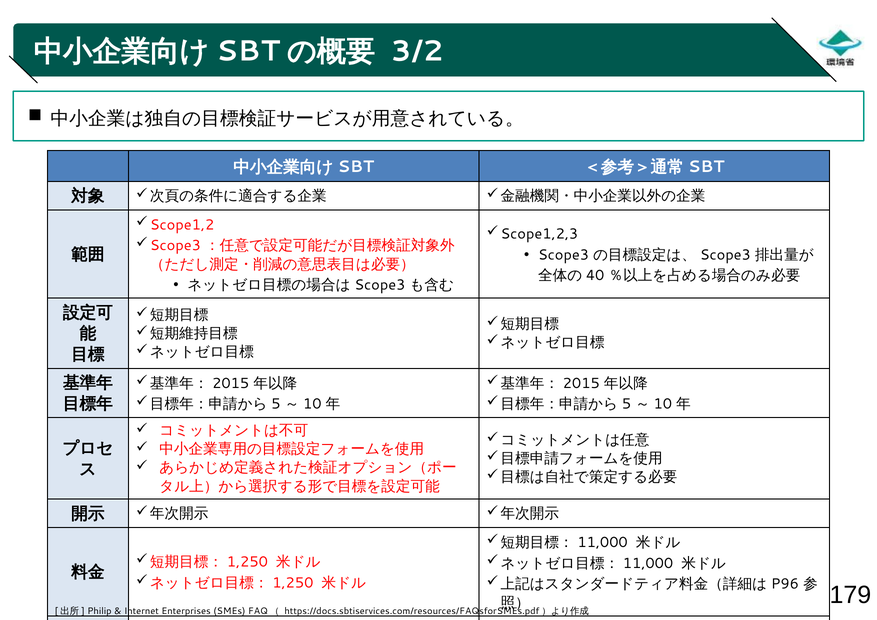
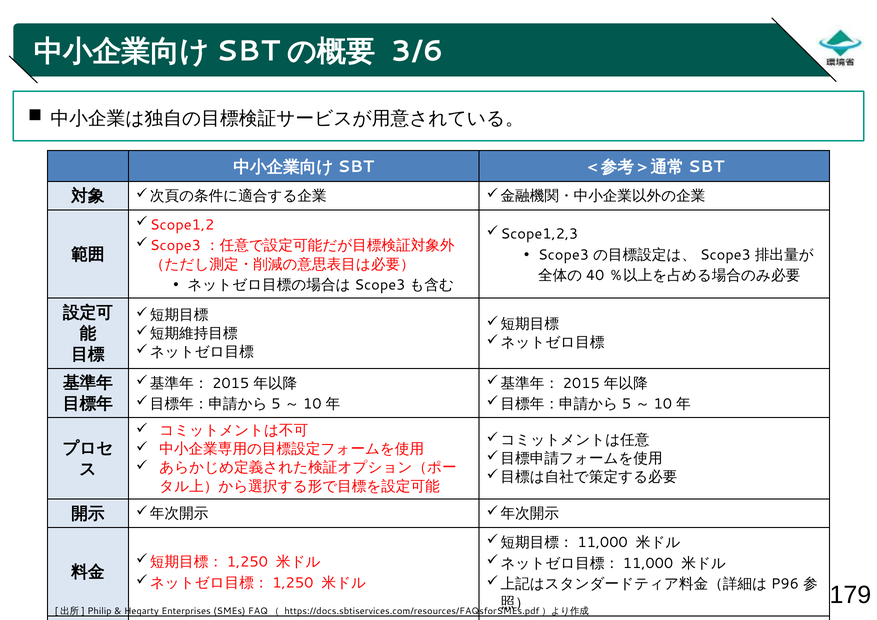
3/2: 3/2 -> 3/6 (417, 51)
Internet: Internet -> Hegarty (141, 611)
